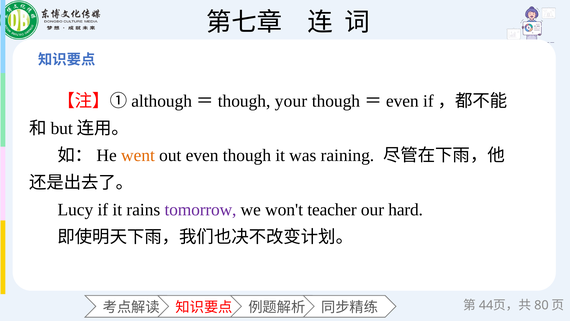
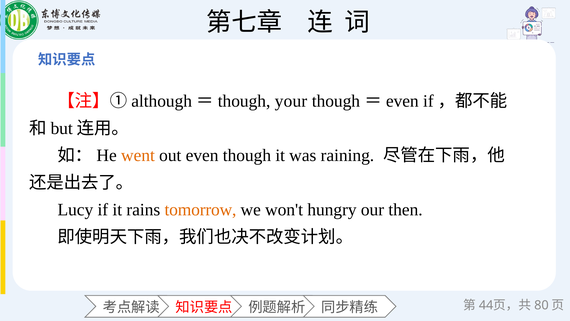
tomorrow colour: purple -> orange (200, 210)
teacher: teacher -> hungry (332, 210)
hard: hard -> then (406, 210)
